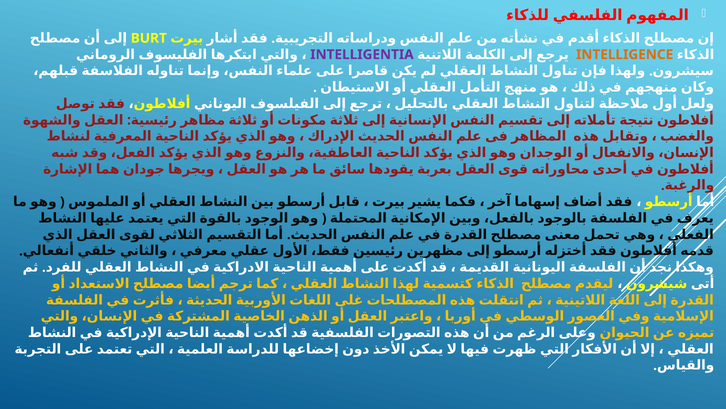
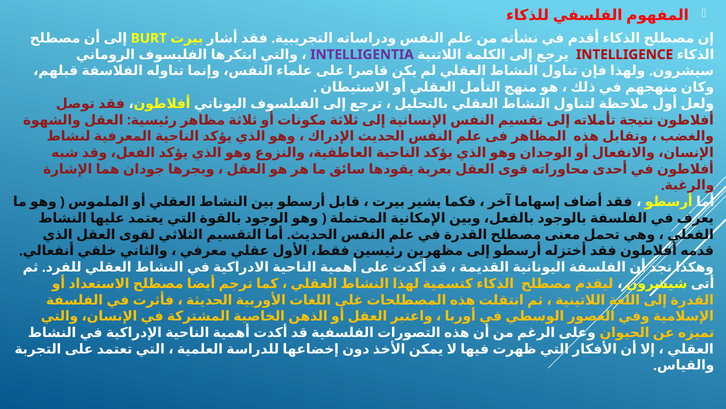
INTELLIGENCE colour: orange -> red (625, 55)
